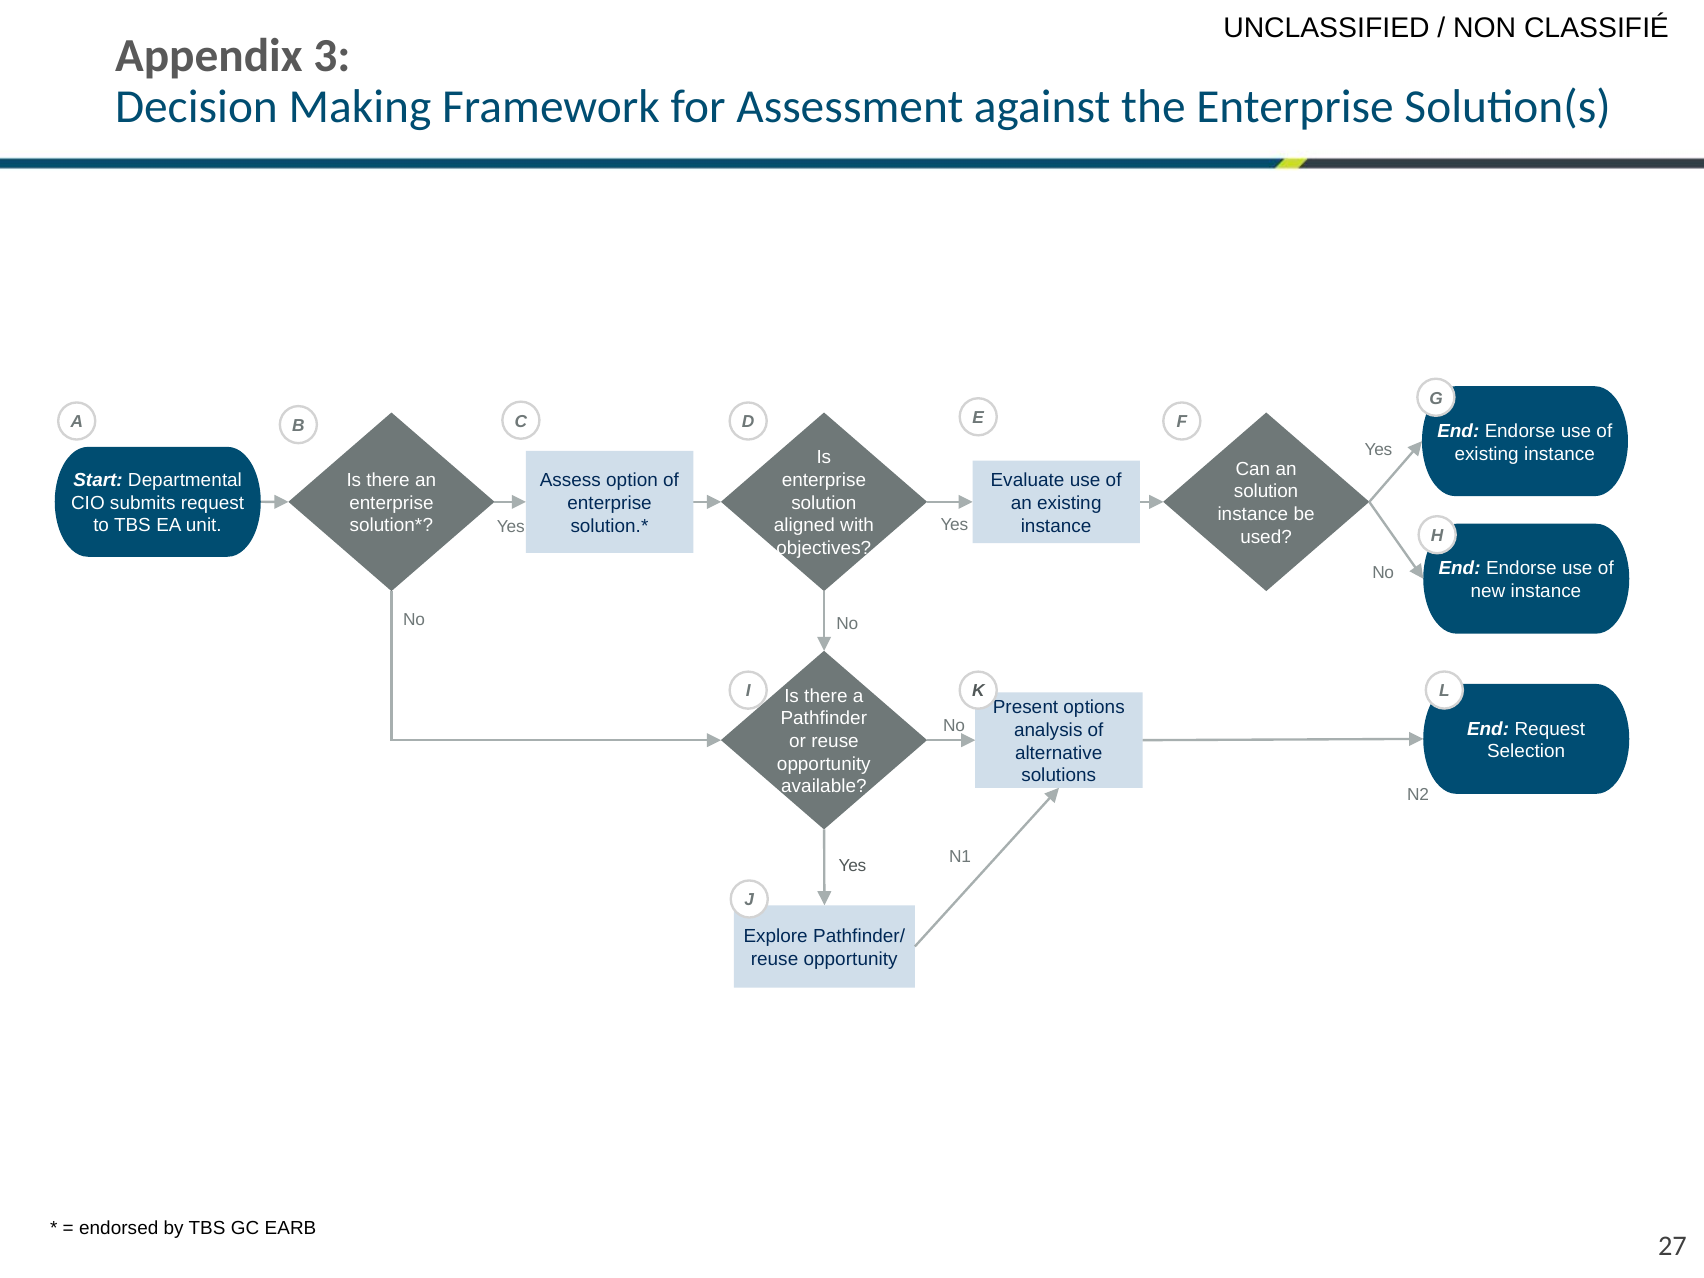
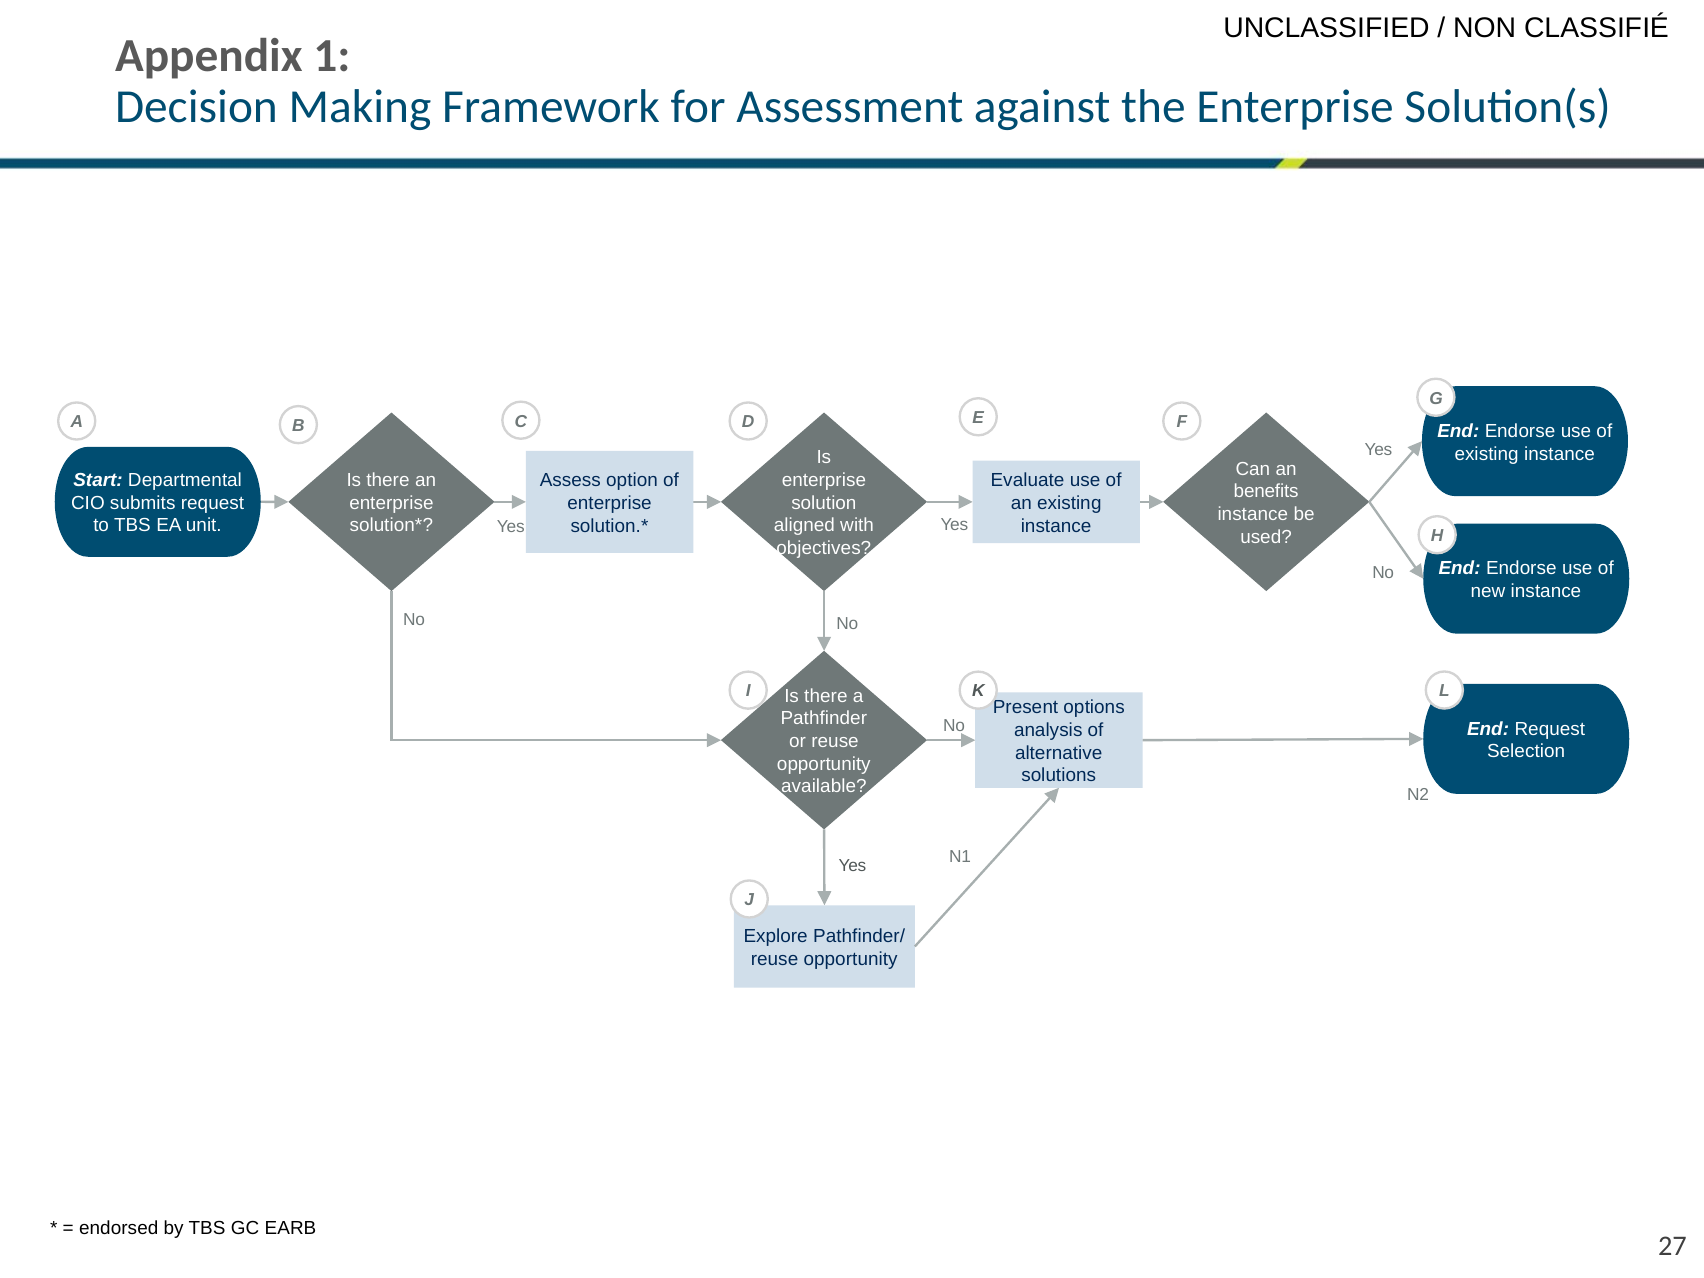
3: 3 -> 1 (332, 55)
solution: solution -> benefits (1266, 492)
